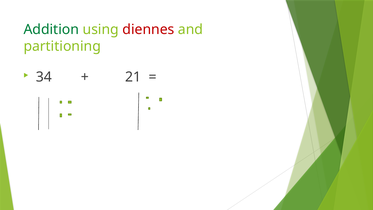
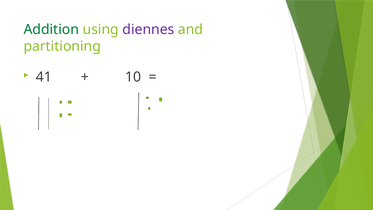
diennes colour: red -> purple (148, 29)
34: 34 -> 41 (44, 77)
21: 21 -> 10 (133, 77)
